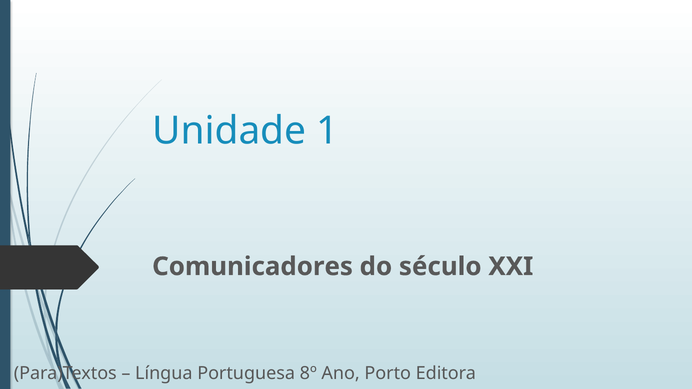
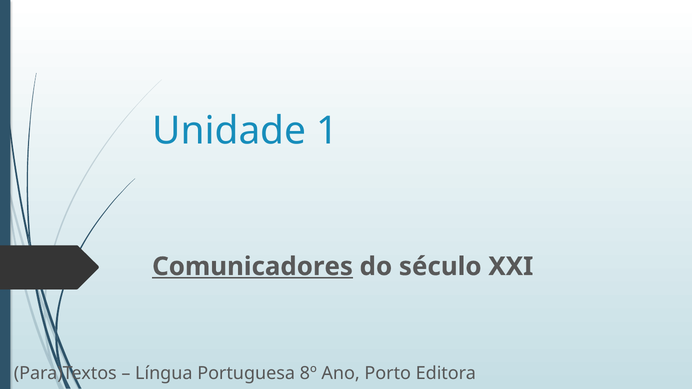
Comunicadores underline: none -> present (253, 267)
